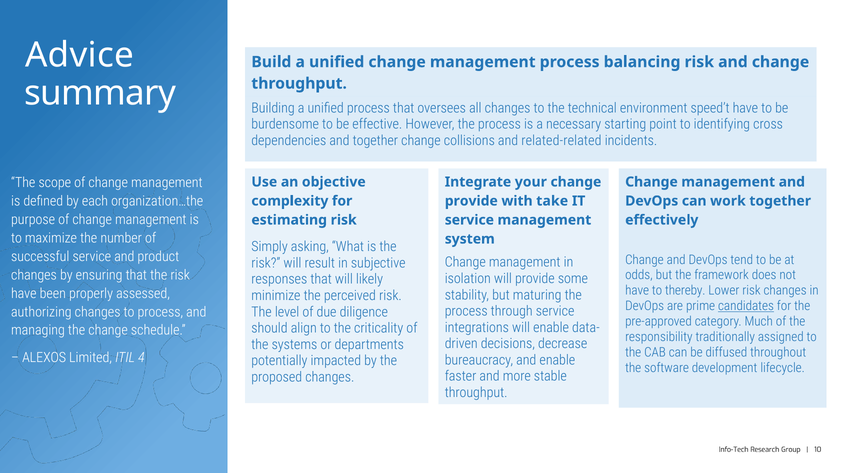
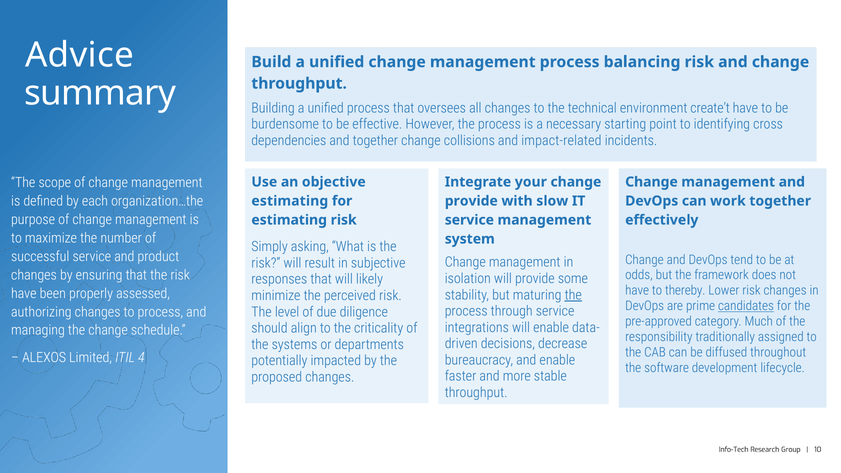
speed’t: speed’t -> create’t (710, 108)
related-related: related-related -> impact-related (561, 141)
complexity: complexity -> estimating (290, 201)
take: take -> slow (552, 201)
the underline: none -> present (573, 295)
